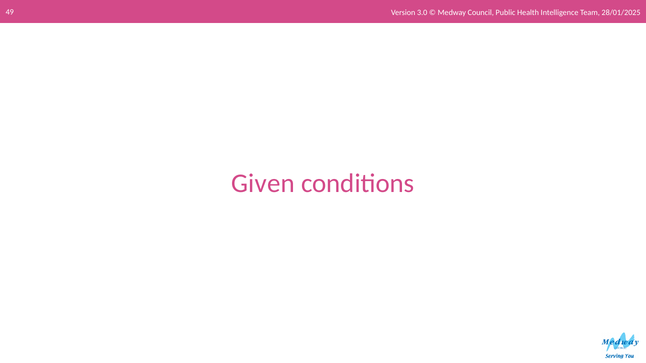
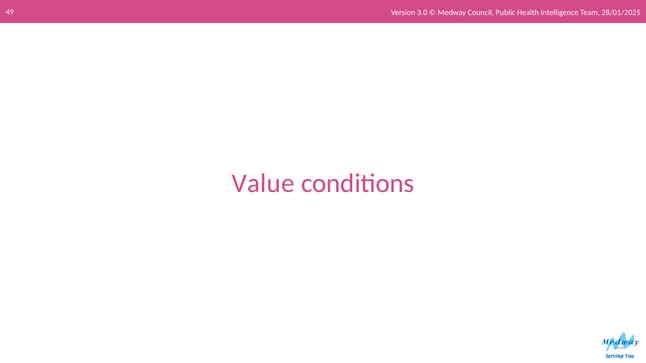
Given: Given -> Value (263, 184)
